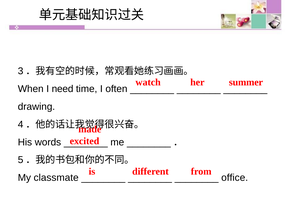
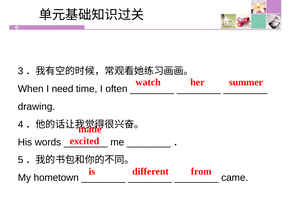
classmate: classmate -> hometown (56, 178)
office: office -> came (235, 178)
